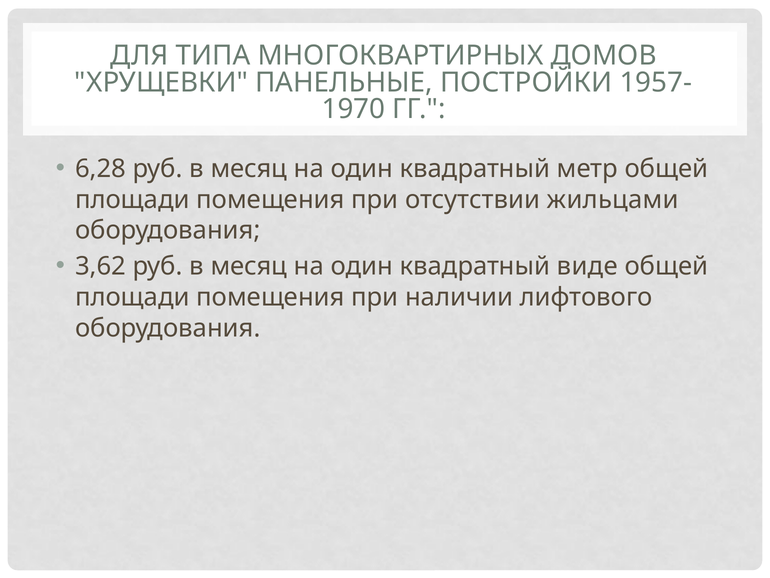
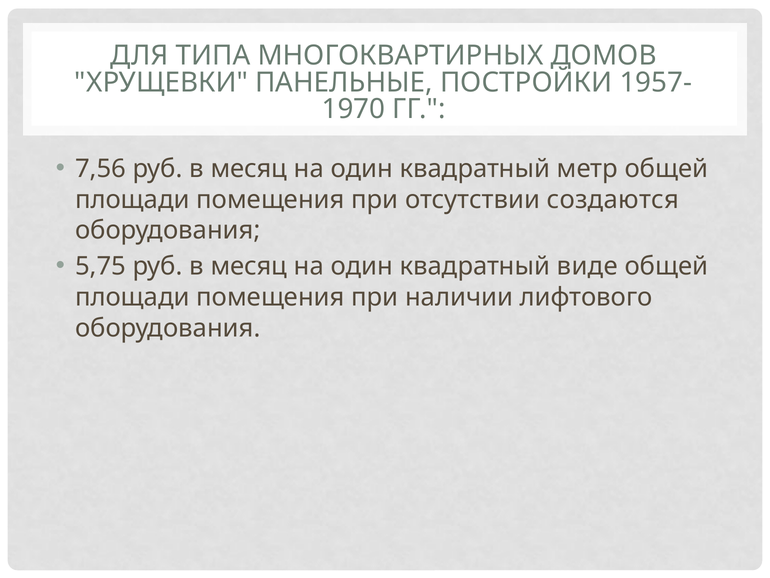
6,28: 6,28 -> 7,56 (101, 169)
жильцами: жильцами -> создаются (613, 199)
3,62: 3,62 -> 5,75 (101, 266)
